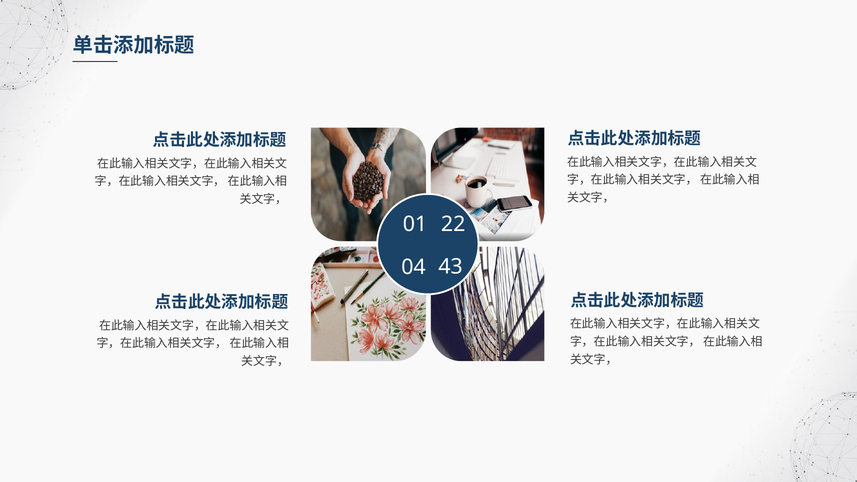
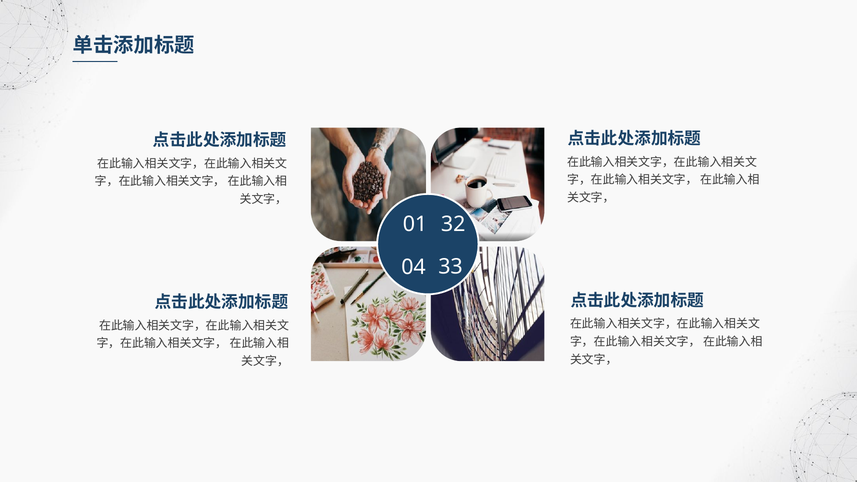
22: 22 -> 32 (453, 224)
43: 43 -> 33 (450, 267)
